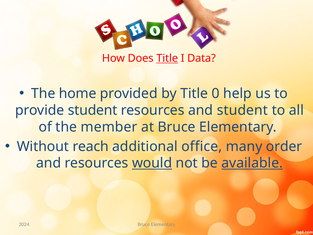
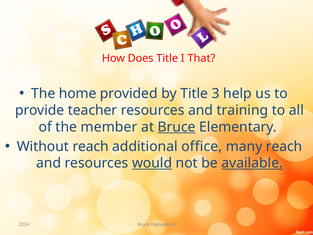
Title underline: present -> none (167, 58)
Data: Data -> That (201, 58)
0: 0 -> 3 (216, 93)
provide student: student -> teacher (93, 110)
and student: student -> training (242, 110)
Bruce underline: none -> present (177, 127)
many order: order -> reach (284, 146)
